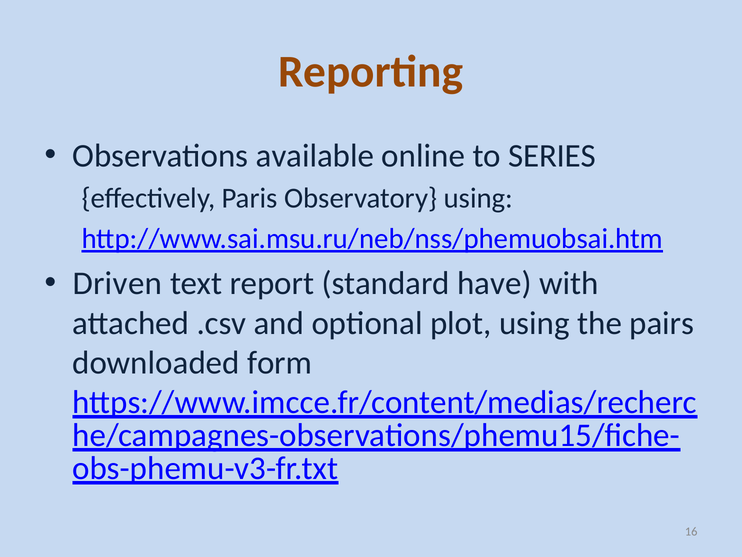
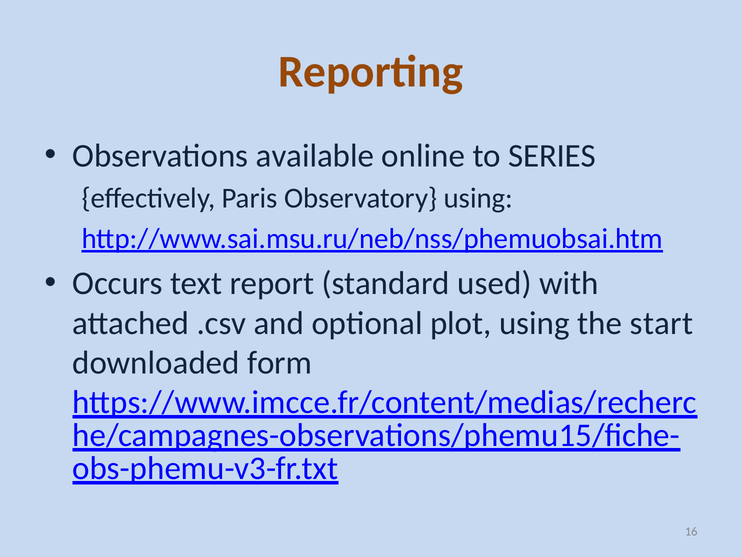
Driven: Driven -> Occurs (118, 283)
have: have -> used (494, 283)
pairs: pairs -> start (662, 323)
